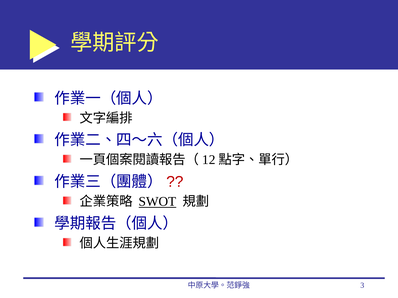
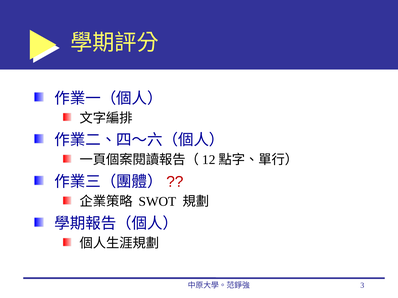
SWOT underline: present -> none (158, 202)
